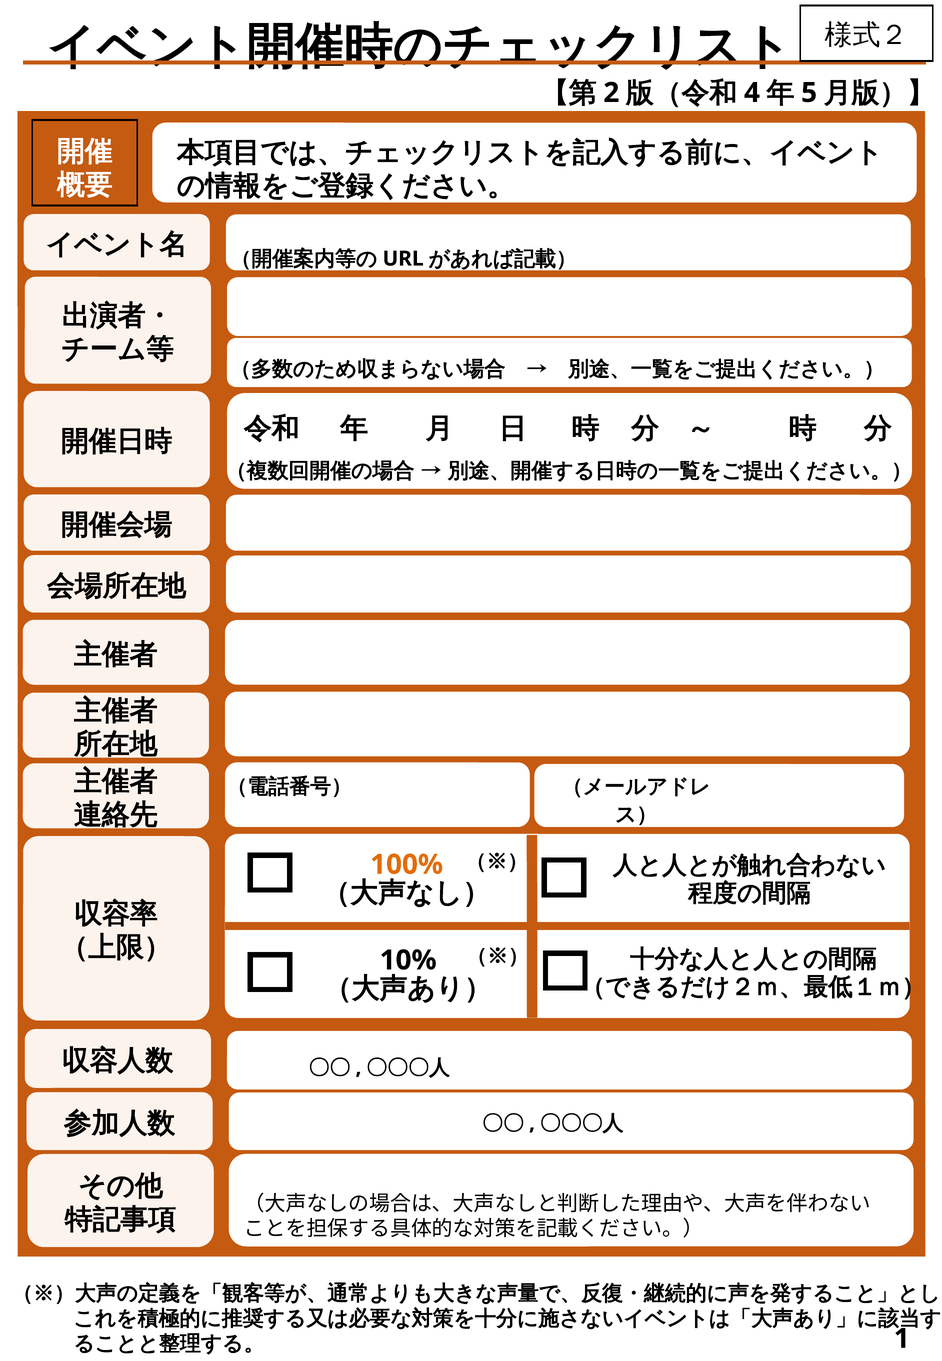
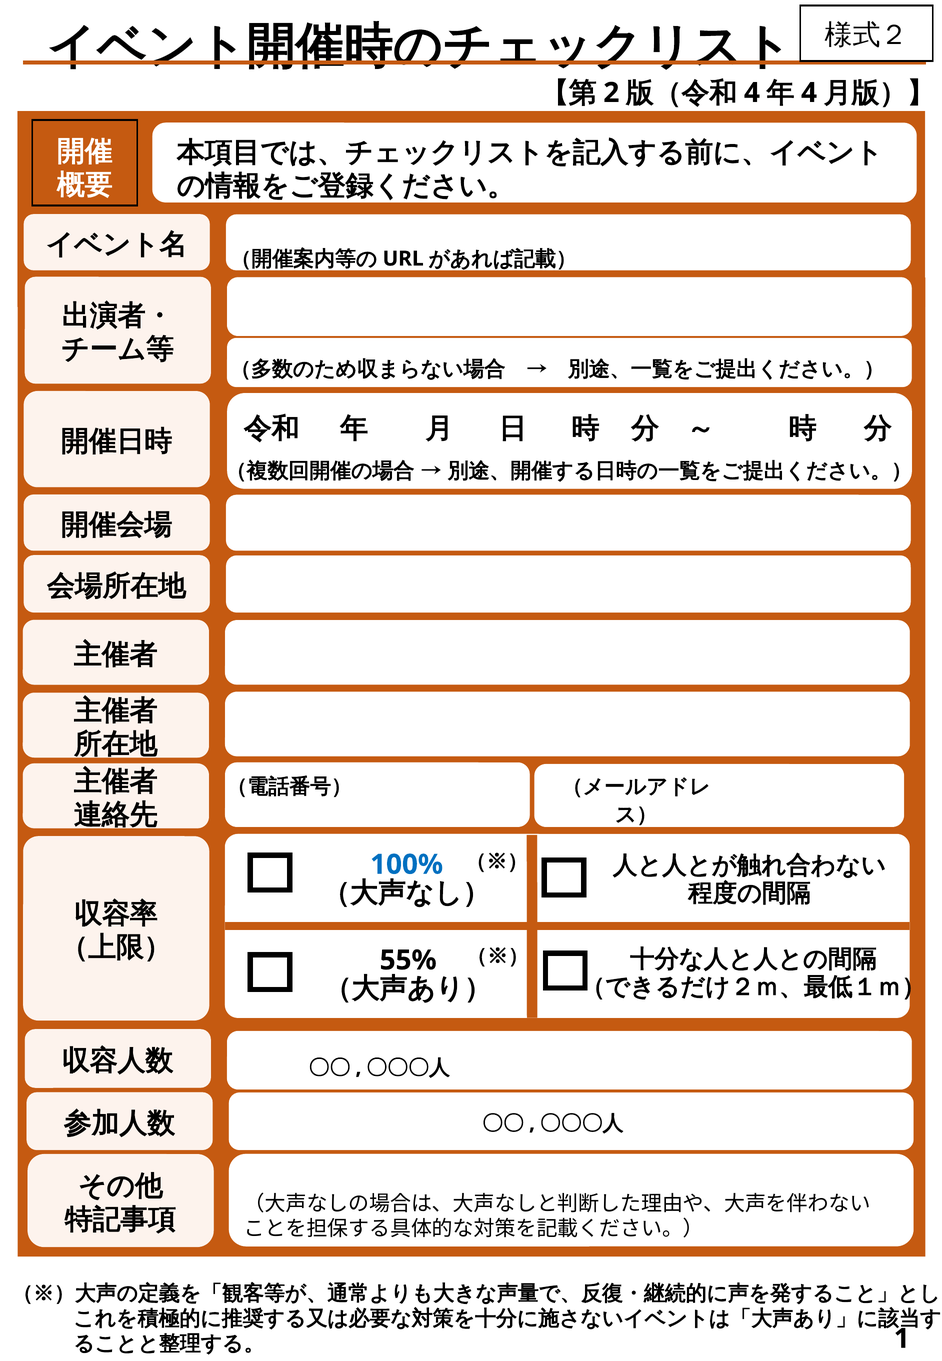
5: 5 -> 4 (809, 93)
100% colour: orange -> blue (407, 864)
10%: 10% -> 55% (408, 960)
